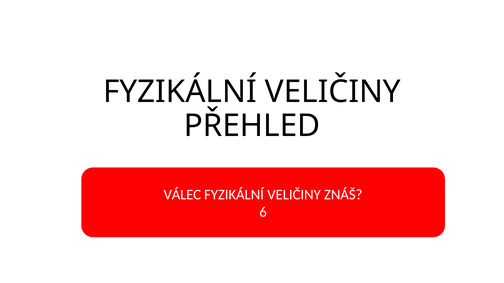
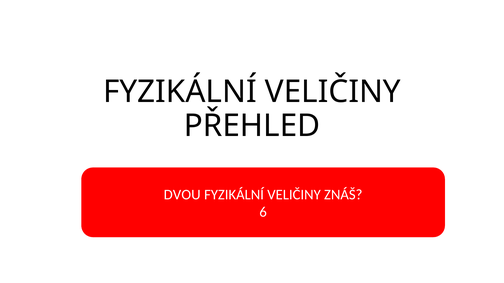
VÁLEC: VÁLEC -> DVOU (182, 195)
